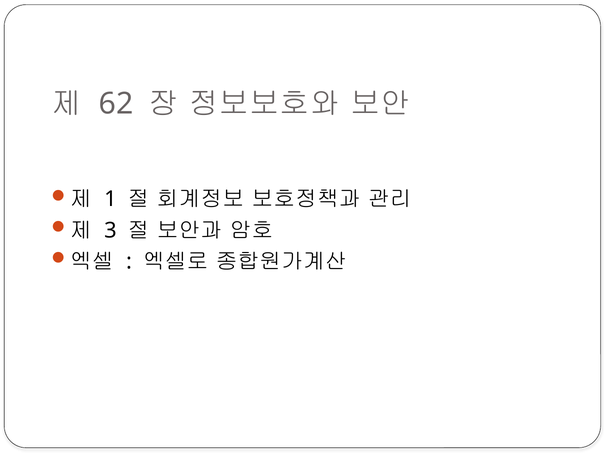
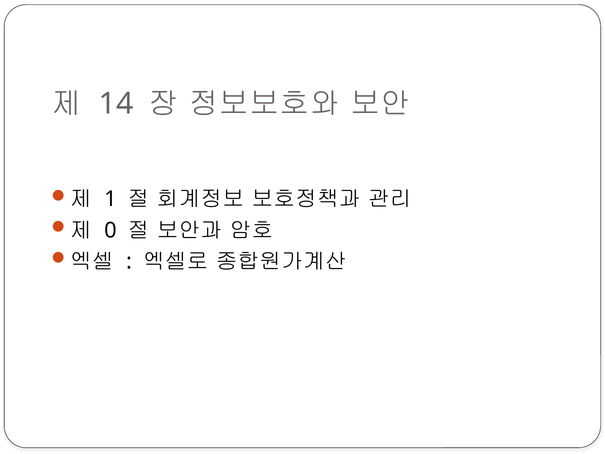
62: 62 -> 14 (116, 104)
3: 3 -> 0 (110, 230)
